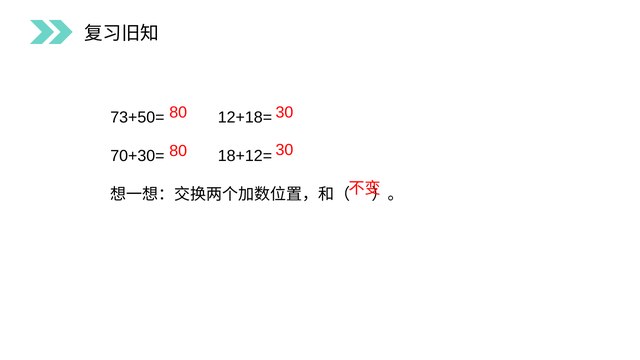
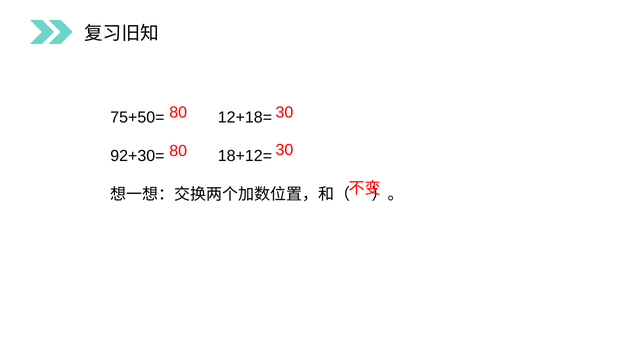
73+50=: 73+50= -> 75+50= (137, 118)
70+30=: 70+30= -> 92+30= (137, 156)
